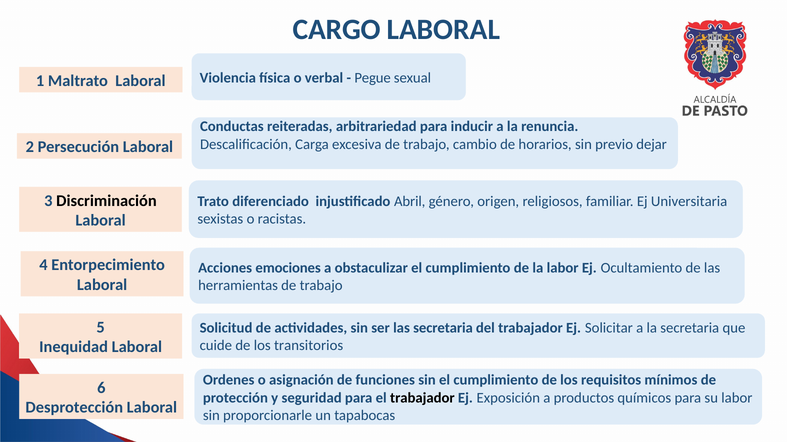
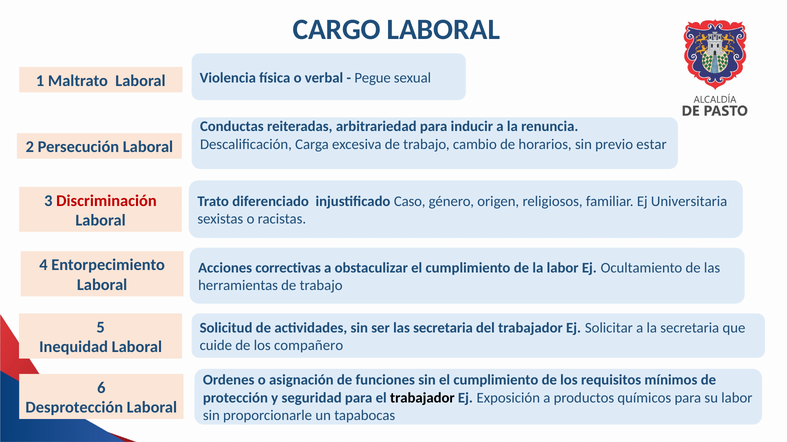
dejar: dejar -> estar (652, 144)
Discriminación colour: black -> red (106, 201)
Abril: Abril -> Caso (410, 202)
emociones: emociones -> correctivas (288, 268)
transitorios: transitorios -> compañero (309, 346)
